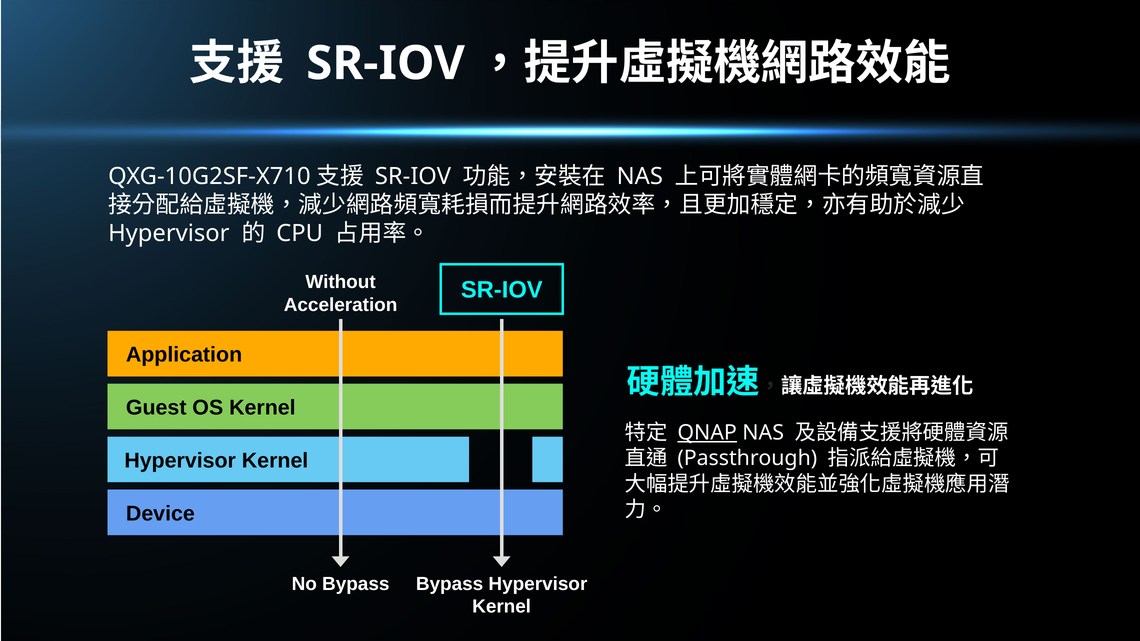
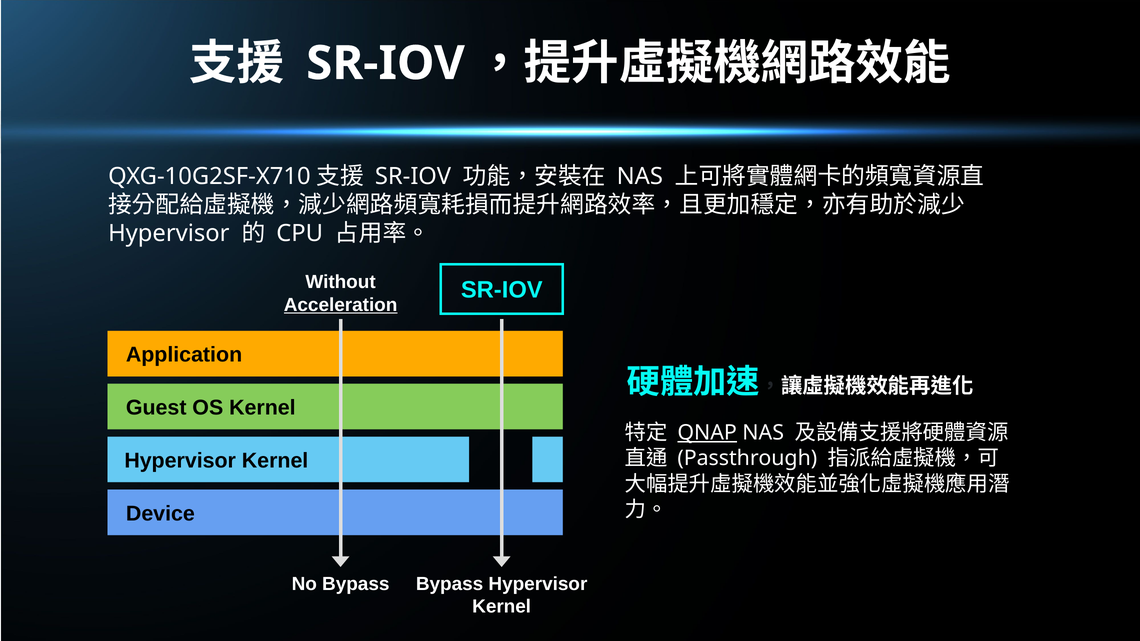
Acceleration underline: none -> present (341, 305)
